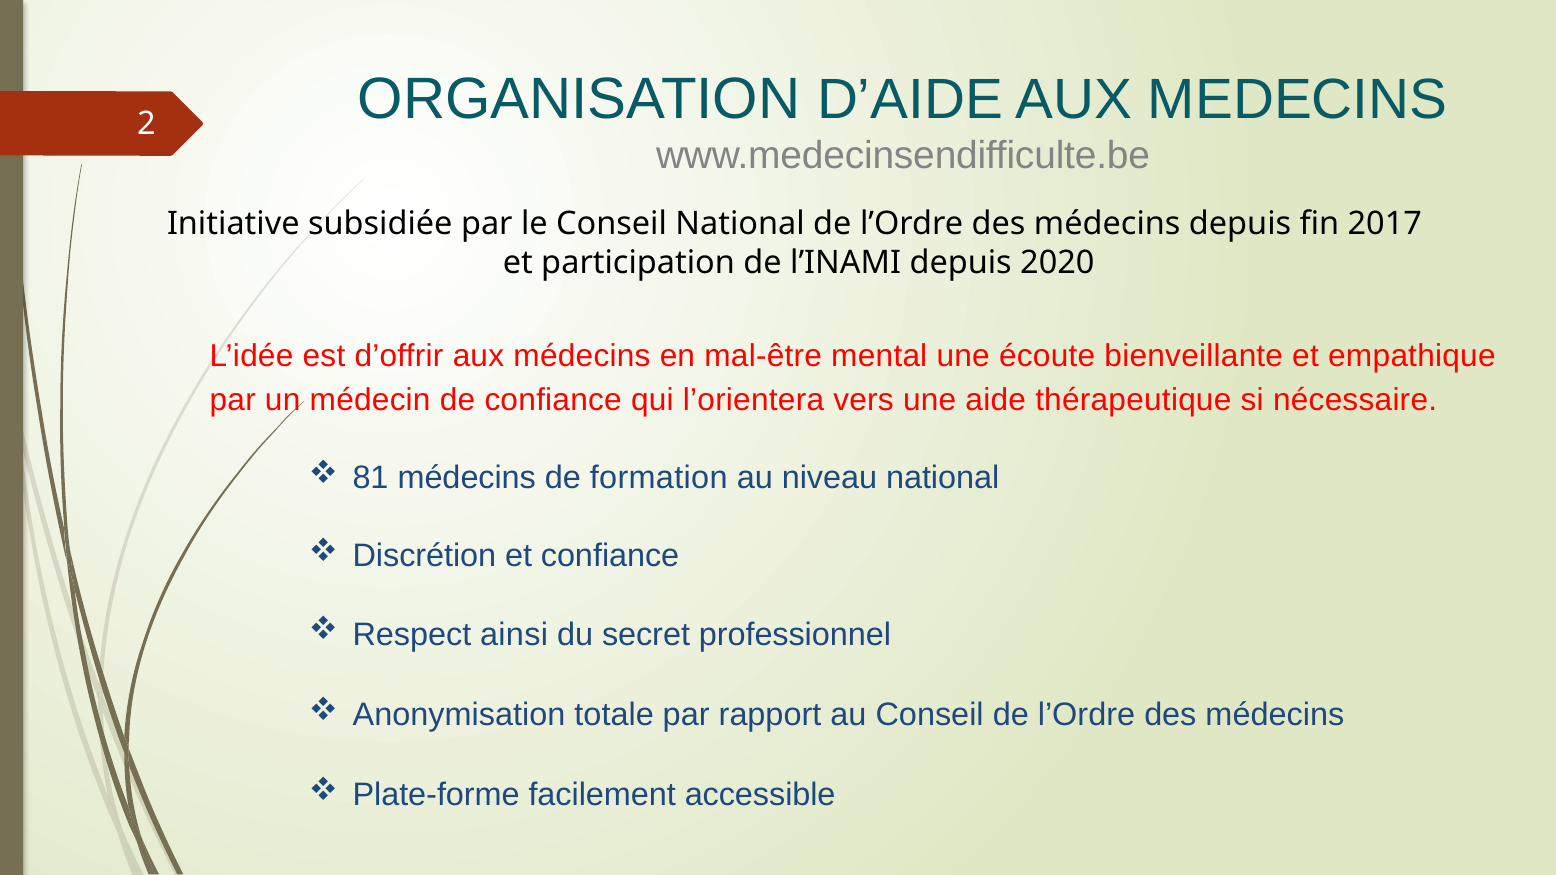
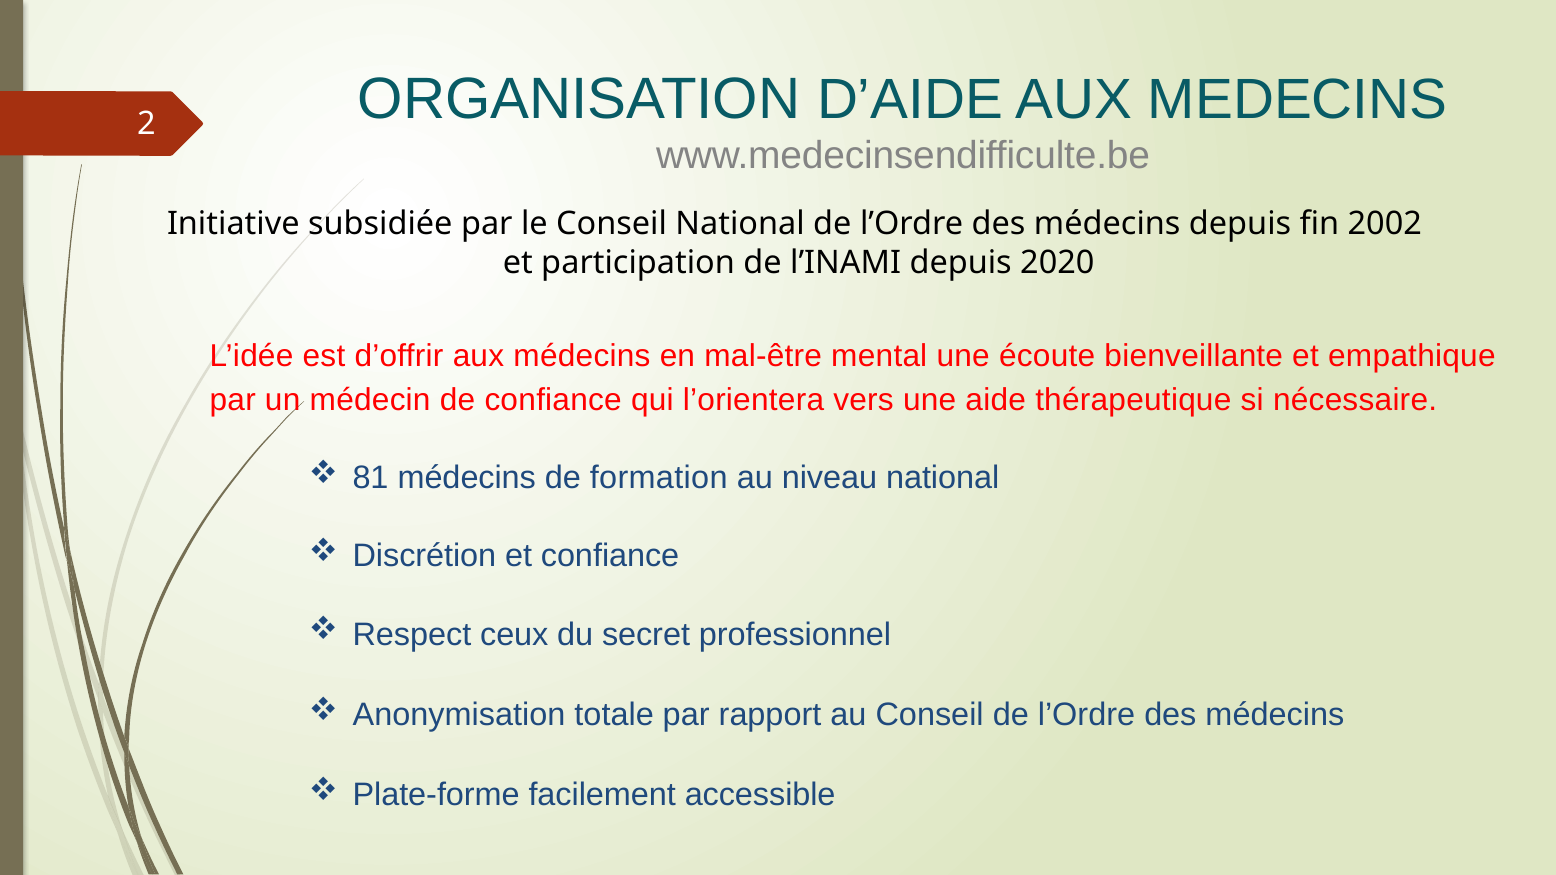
2017: 2017 -> 2002 (1385, 224)
ainsi: ainsi -> ceux (514, 635)
